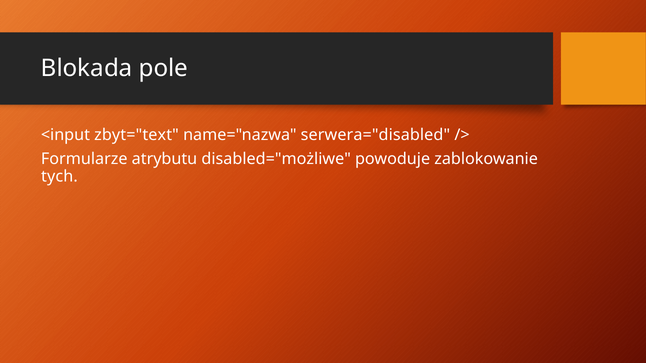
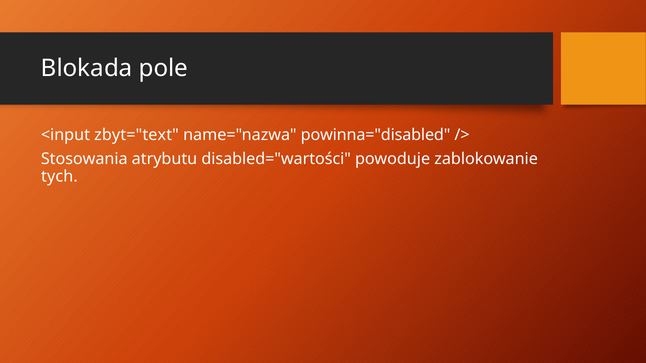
serwera="disabled: serwera="disabled -> powinna="disabled (376, 135)
Formularze: Formularze -> Stosowania (84, 159)
disabled="możliwe: disabled="możliwe -> disabled="wartości (276, 159)
